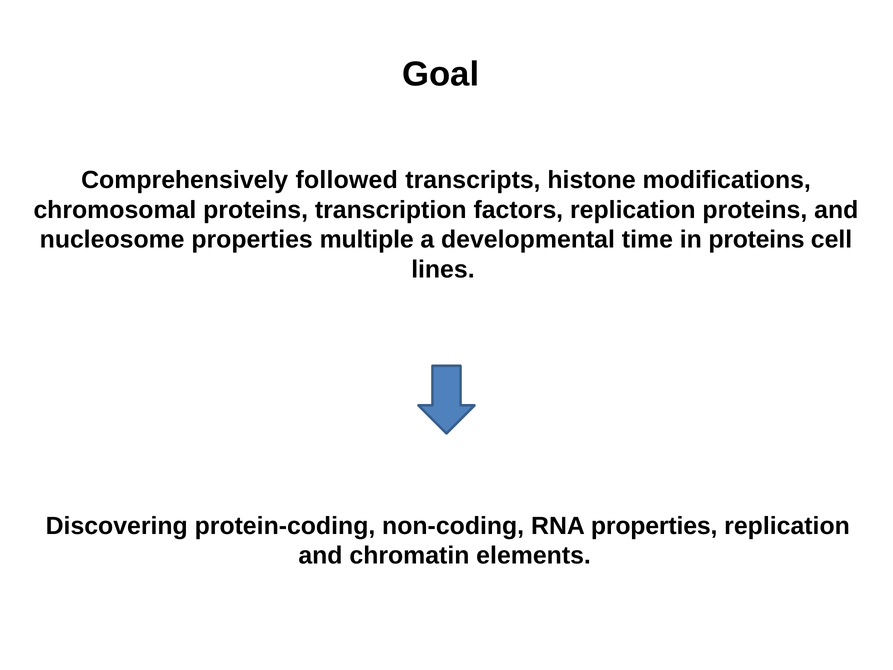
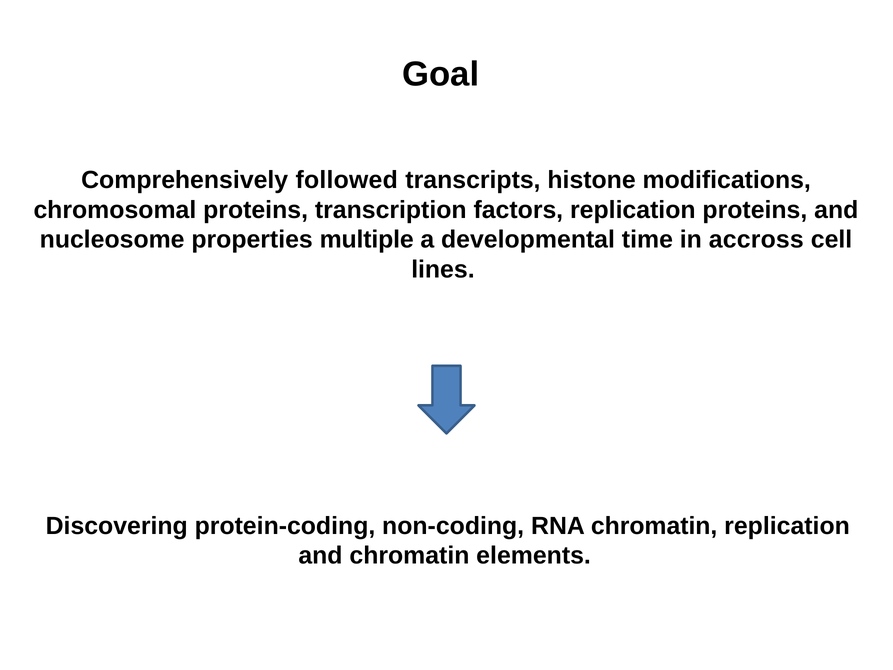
in proteins: proteins -> accross (756, 240)
RNA properties: properties -> chromatin (654, 526)
